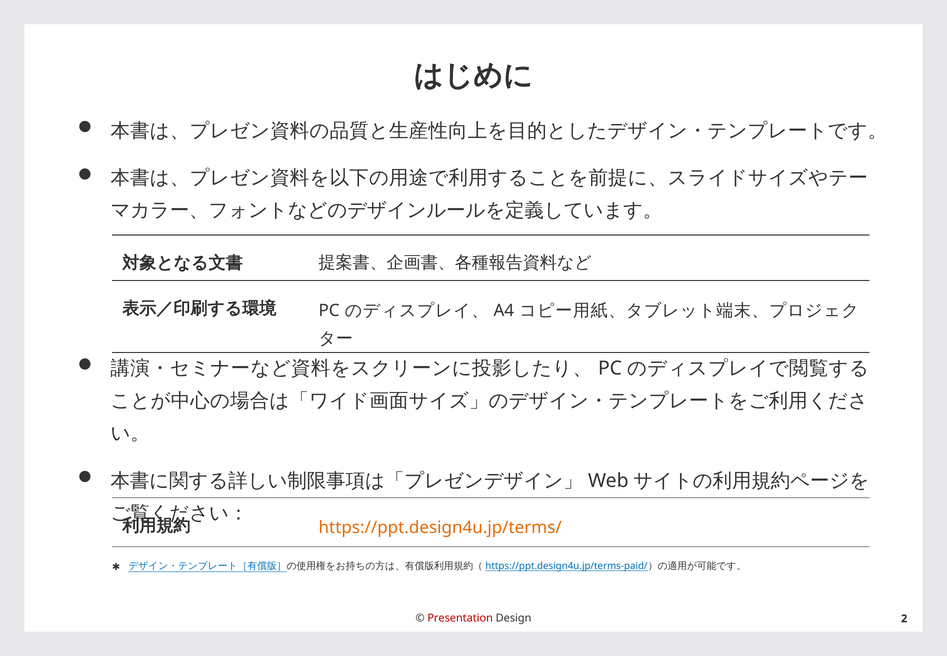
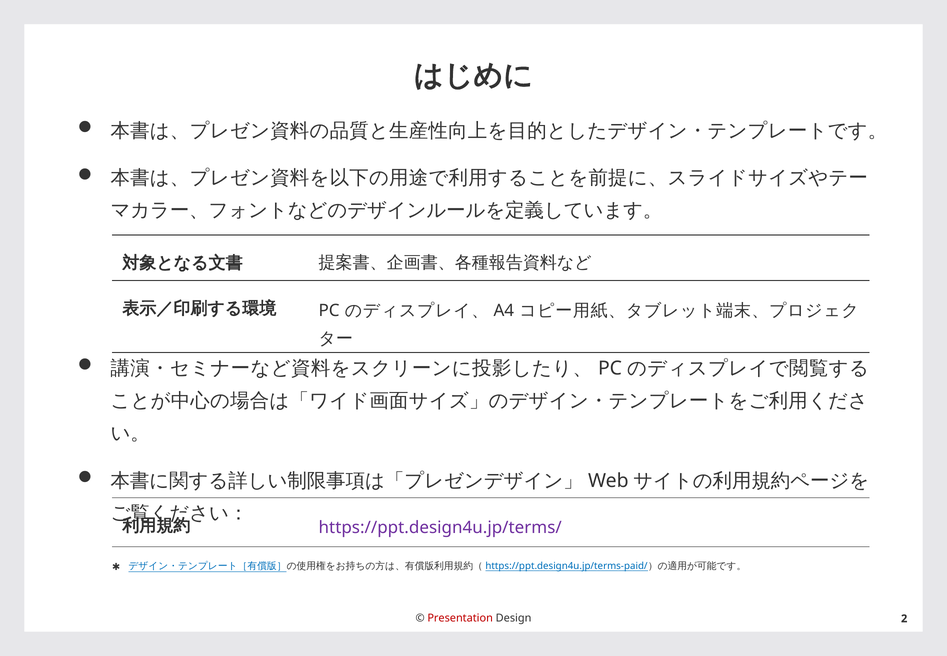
https://ppt.design4u.jp/terms/ colour: orange -> purple (440, 527)
